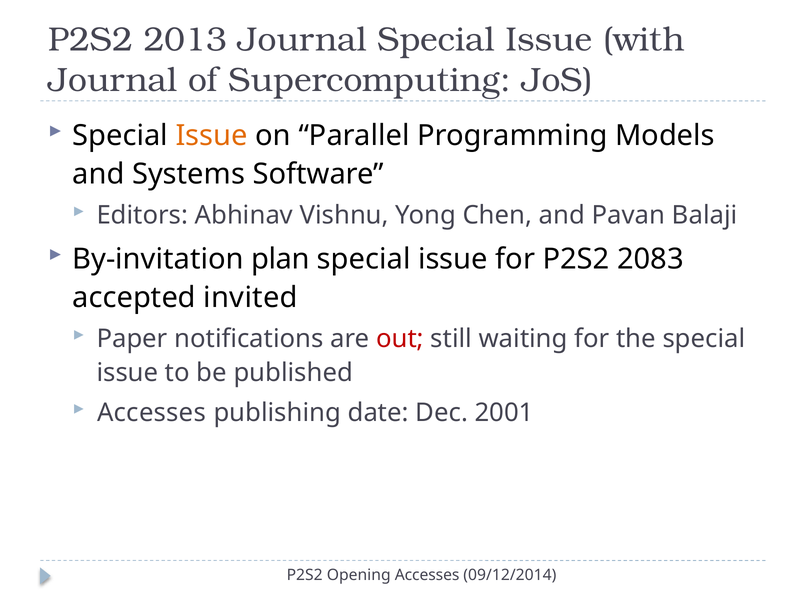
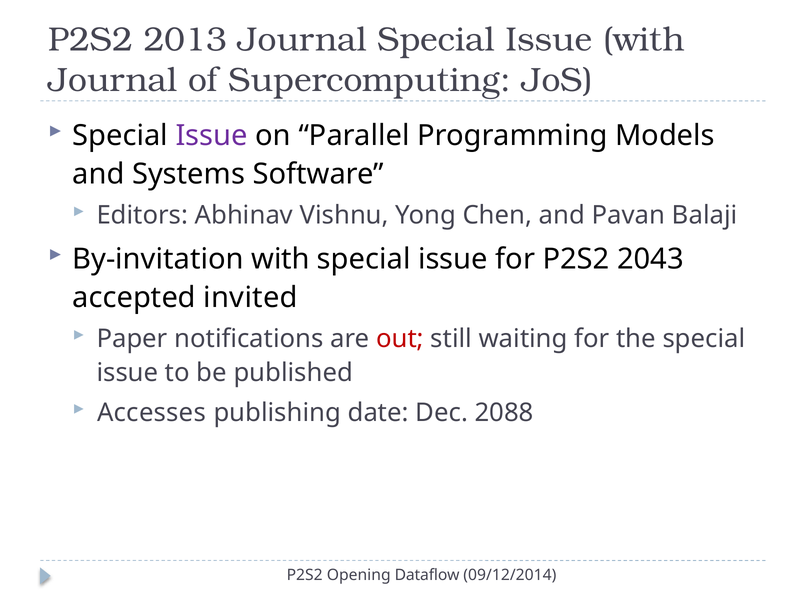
Issue colour: orange -> purple (212, 135)
By-invitation plan: plan -> with (280, 259)
2083: 2083 -> 2043 (650, 259)
2001: 2001 -> 2088 (504, 412)
Opening Accesses: Accesses -> Dataflow (427, 575)
